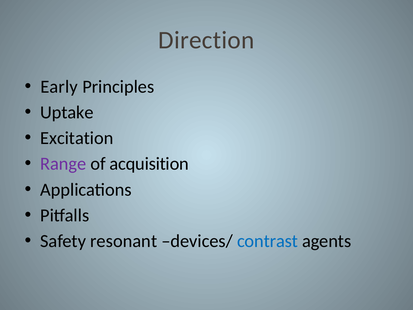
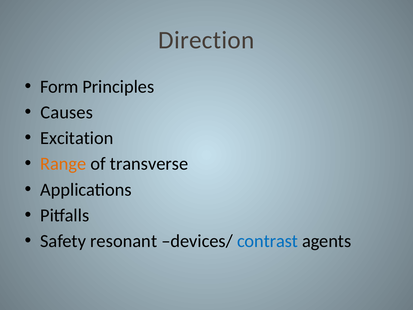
Early: Early -> Form (59, 87)
Uptake: Uptake -> Causes (67, 112)
Range colour: purple -> orange (63, 164)
acquisition: acquisition -> transverse (149, 164)
